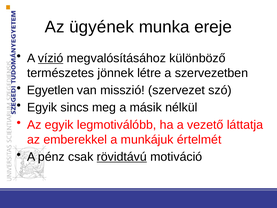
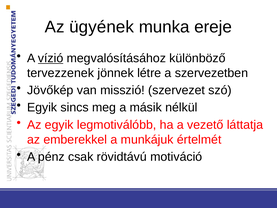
természetes: természetes -> tervezzenek (61, 73)
Egyetlen: Egyetlen -> Jövőkép (50, 90)
rövidtávú underline: present -> none (122, 157)
